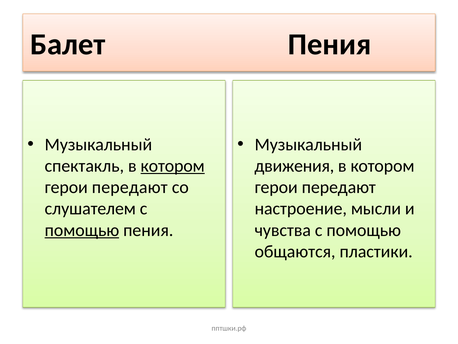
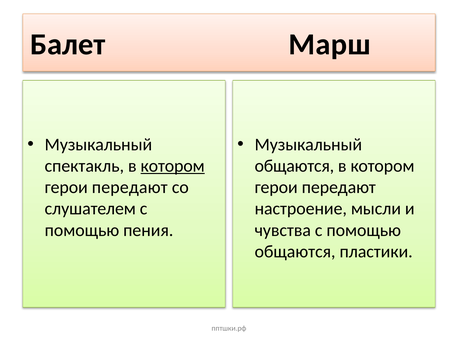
Балет Пения: Пения -> Марш (330, 45)
движения: движения -> общаются (294, 166)
помощью underline: present -> none (82, 230)
